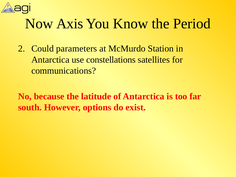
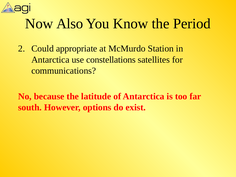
Axis: Axis -> Also (70, 24)
parameters: parameters -> appropriate (77, 49)
